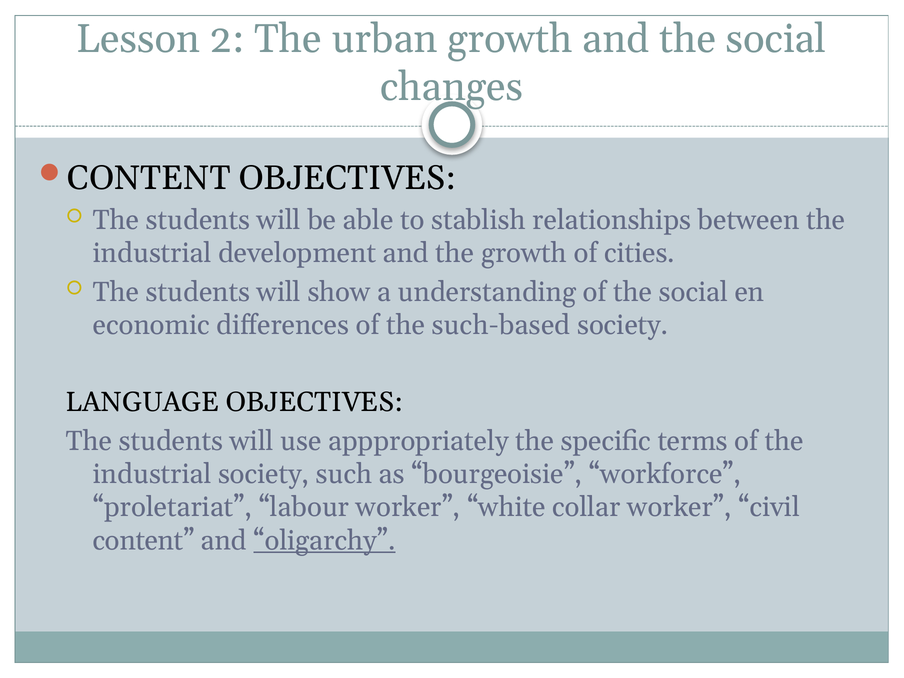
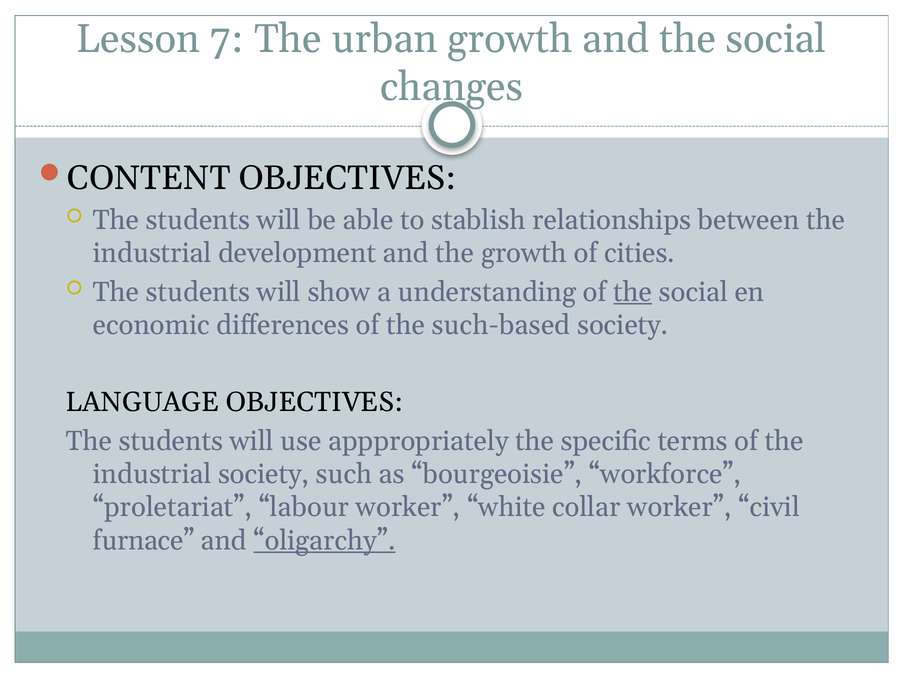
2: 2 -> 7 (227, 39)
the underline: none -> present (633, 292)
content: content -> furnace (144, 540)
